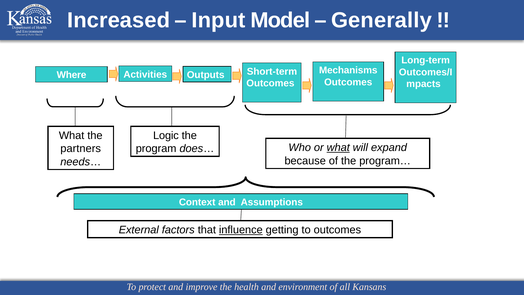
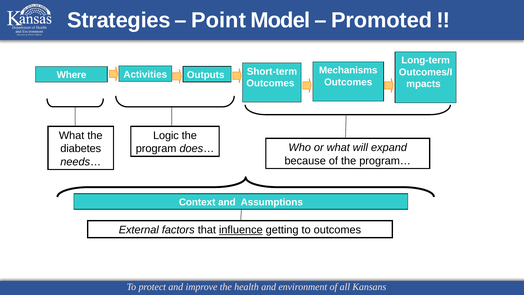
Increased: Increased -> Strategies (119, 20)
Input: Input -> Point (219, 20)
Generally: Generally -> Promoted (382, 20)
partners: partners -> diabetes (81, 149)
what underline: present -> none (338, 148)
